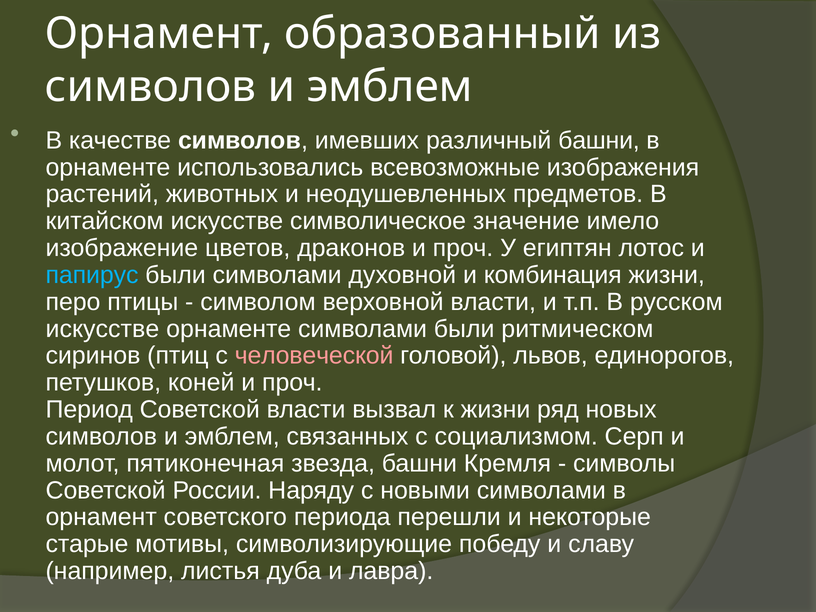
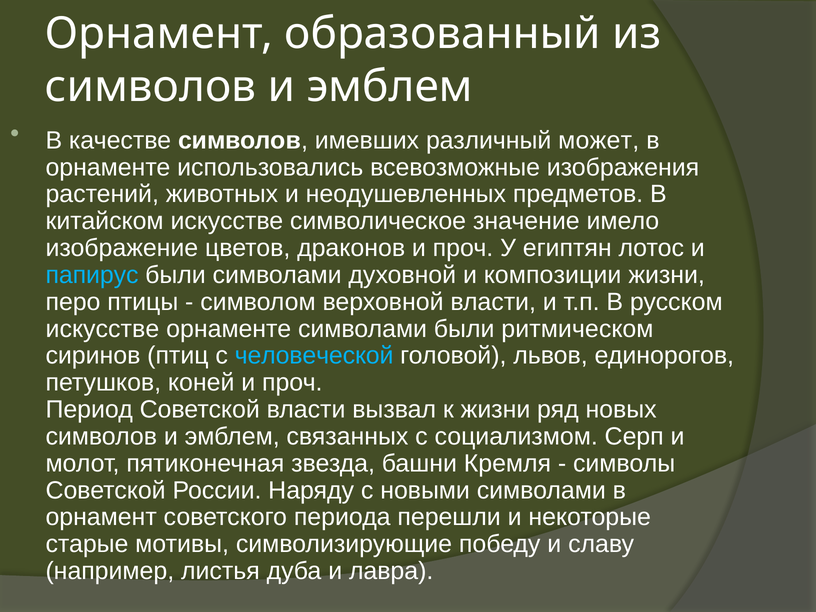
различный башни: башни -> может (599, 140)
комбинация: комбинация -> композиции (553, 275)
человеческой colour: pink -> light blue (314, 356)
